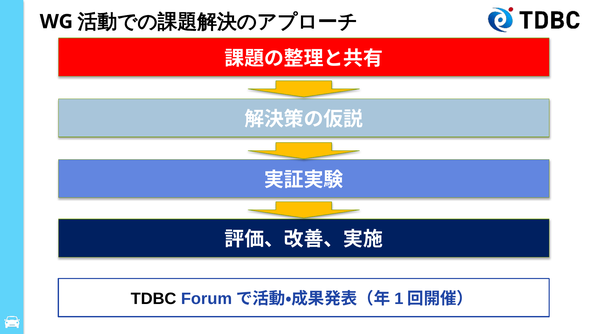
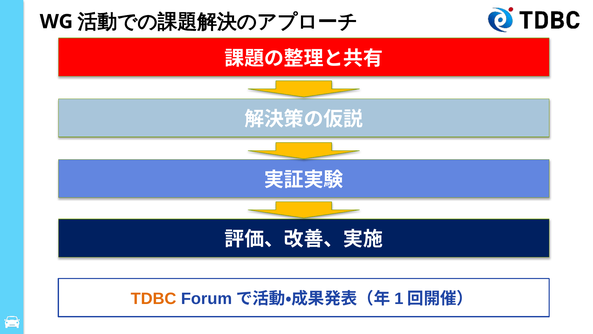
TDBC colour: black -> orange (154, 298)
